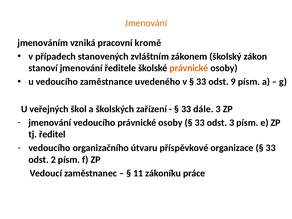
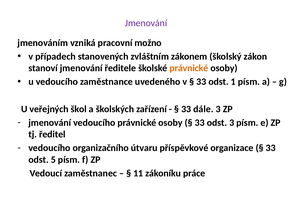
Jmenování colour: orange -> purple (146, 23)
kromě: kromě -> možno (148, 43)
9: 9 -> 1 (233, 82)
2: 2 -> 5 (53, 160)
